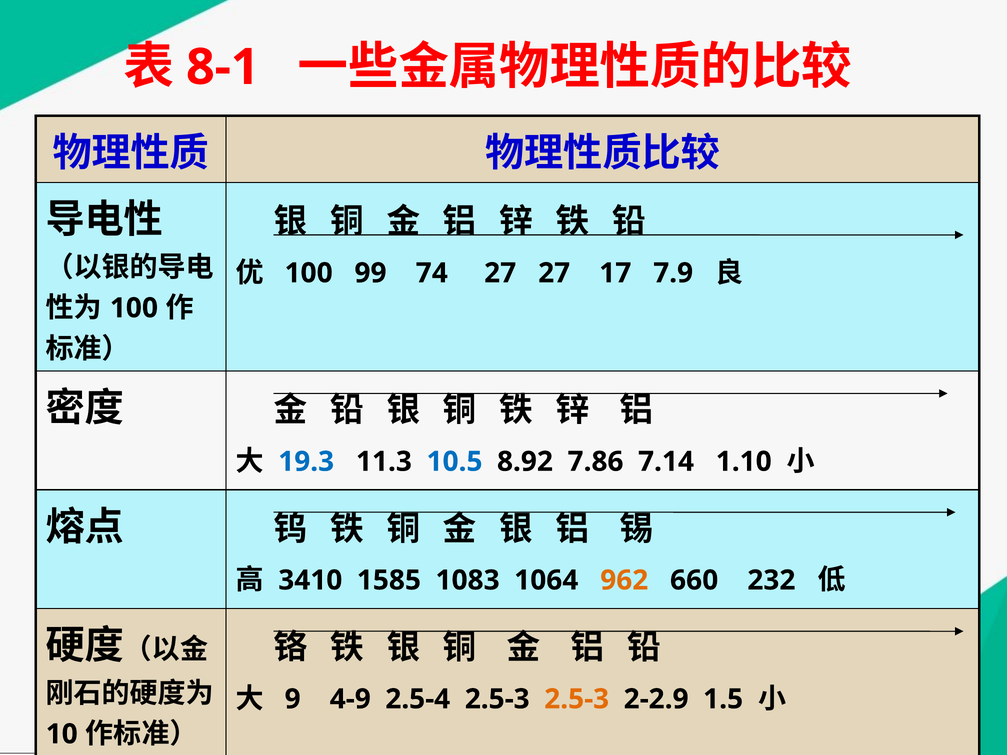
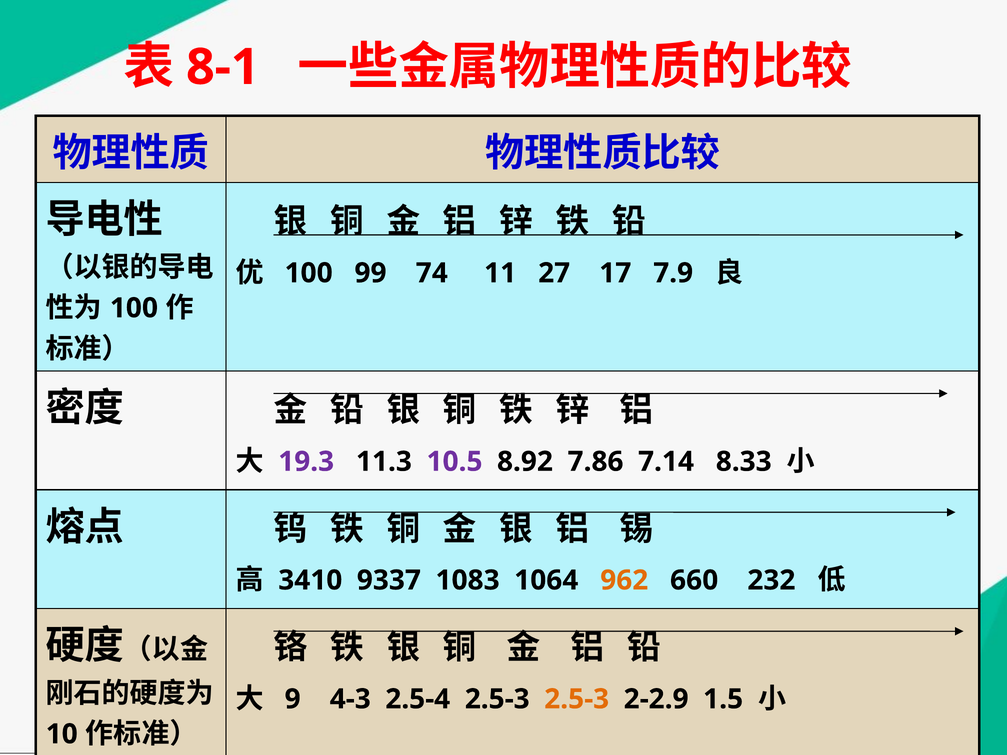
74 27: 27 -> 11 (500, 273)
19.3 colour: blue -> purple (306, 462)
10.5 colour: blue -> purple (455, 462)
1.10: 1.10 -> 8.33 (744, 462)
1585: 1585 -> 9337 (389, 580)
4-9: 4-9 -> 4-3 (350, 699)
